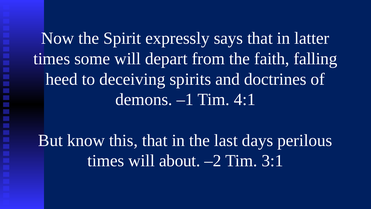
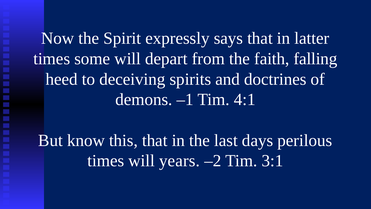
about: about -> years (180, 161)
